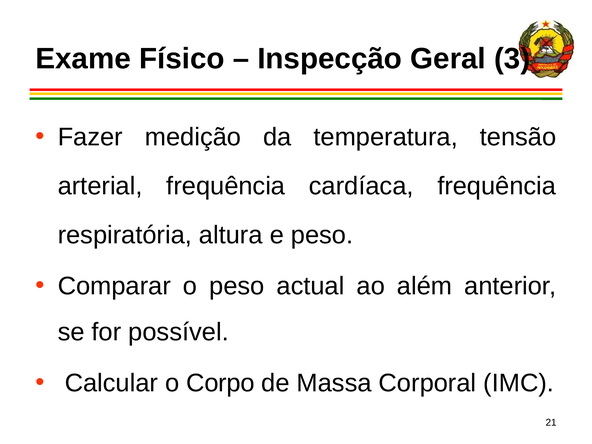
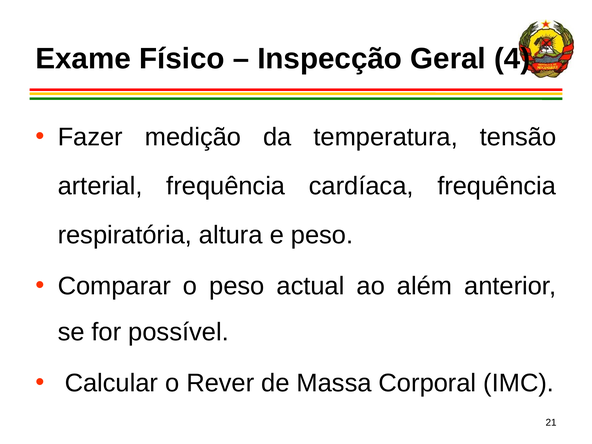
3: 3 -> 4 (512, 59)
Corpo: Corpo -> Rever (220, 383)
